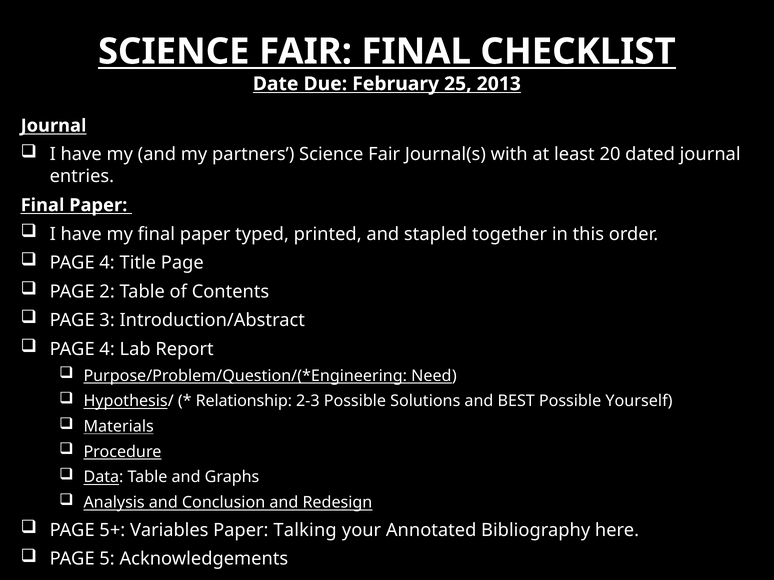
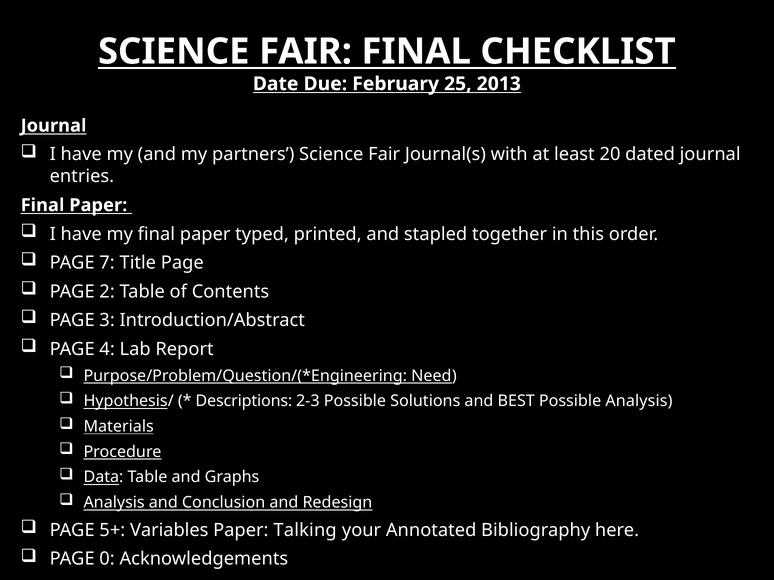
4: 4 -> 7 (107, 263)
Relationship: Relationship -> Descriptions (244, 401)
Possible Yourself: Yourself -> Analysis (639, 401)
5: 5 -> 0 (107, 559)
